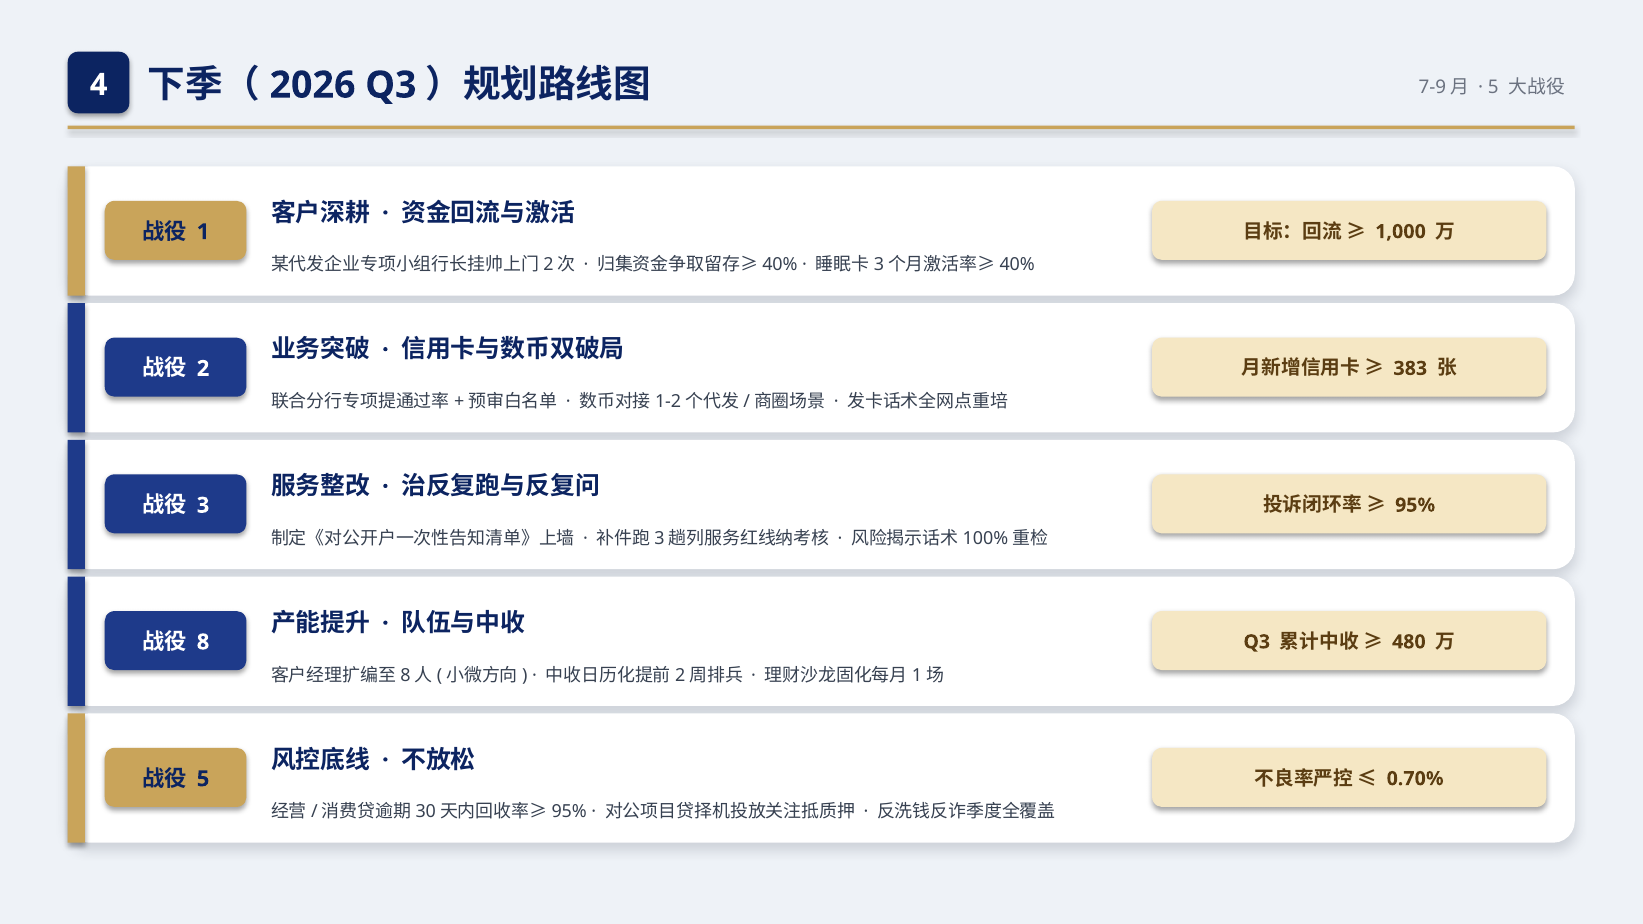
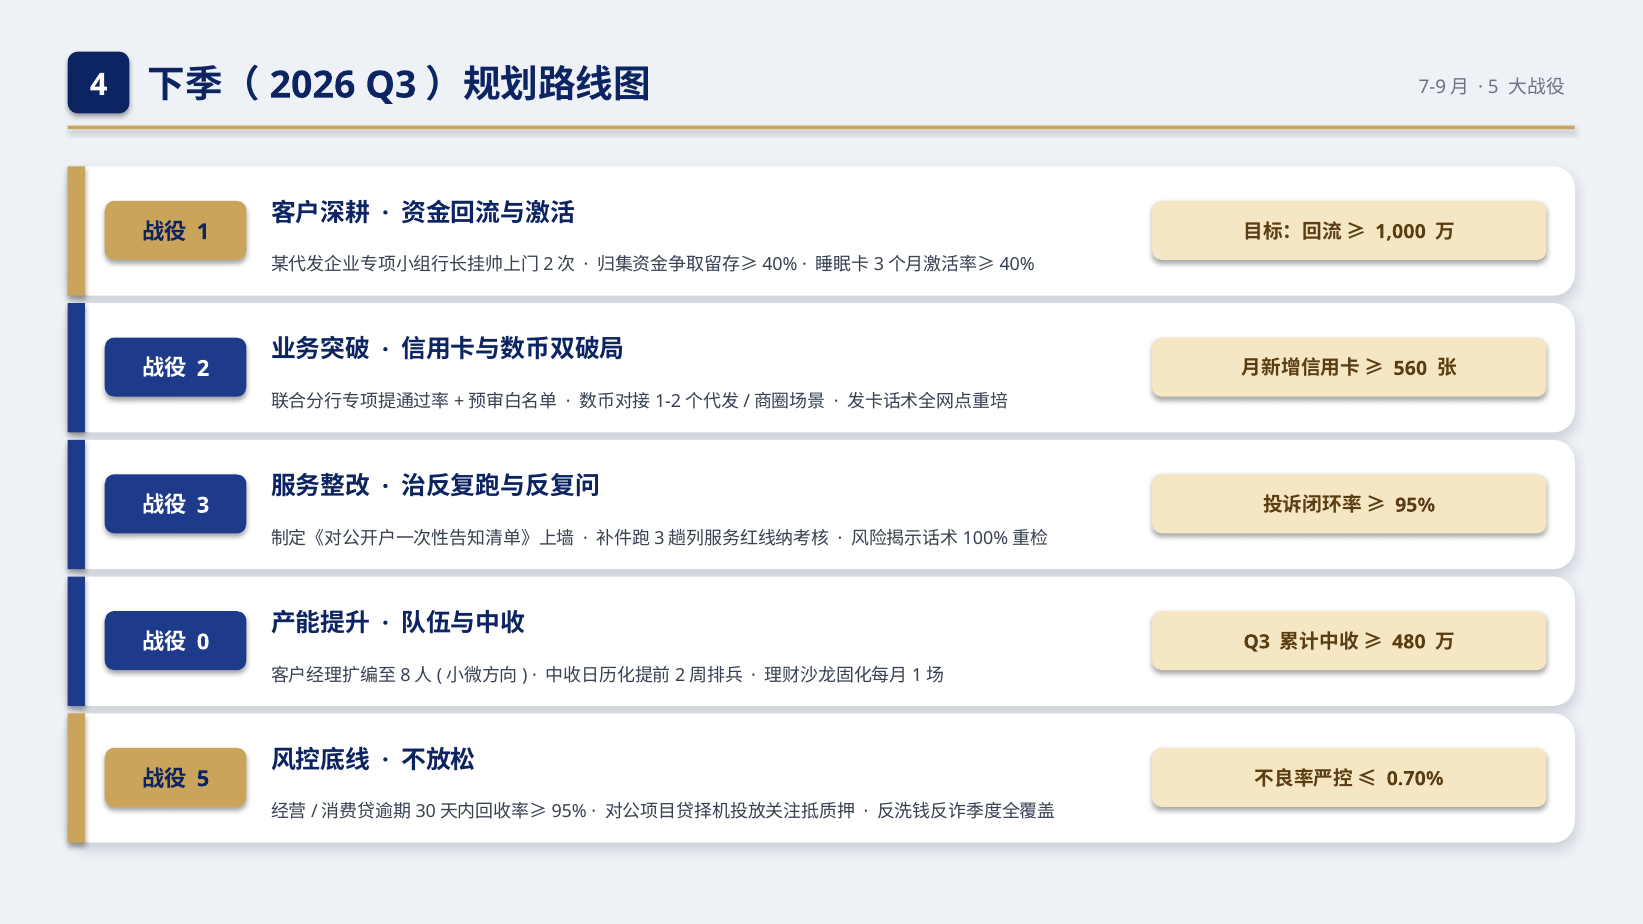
383: 383 -> 560 (1410, 369)
8: 8 -> 0 (203, 642)
